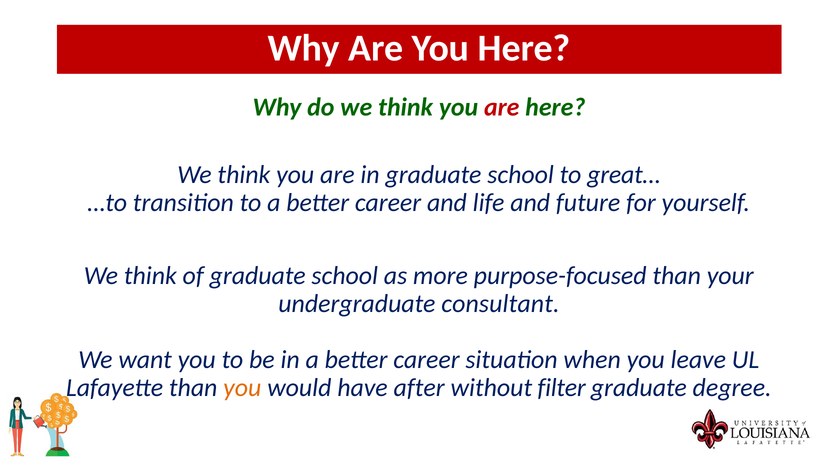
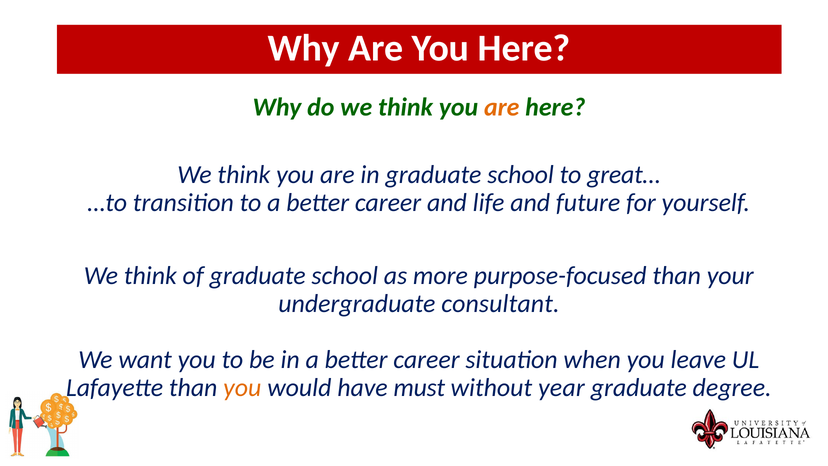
are colour: red -> orange (502, 107)
after: after -> must (419, 387)
filter: filter -> year (561, 387)
